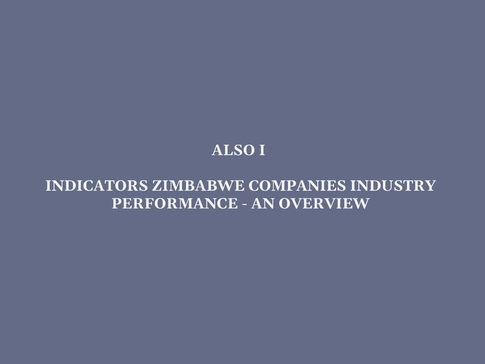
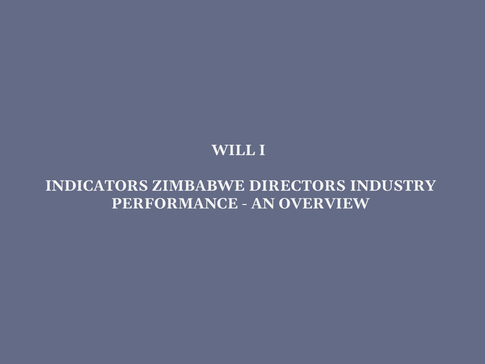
ALSO: ALSO -> WILL (233, 150)
COMPANIES: COMPANIES -> DIRECTORS (297, 186)
